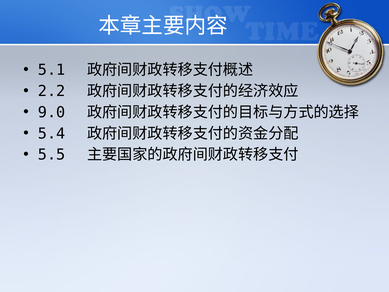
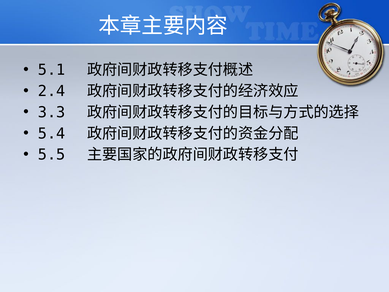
2.2: 2.2 -> 2.4 (52, 91)
9.0: 9.0 -> 3.3 (52, 112)
